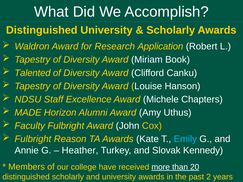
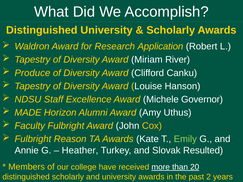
Book: Book -> River (178, 60)
Talented: Talented -> Produce (32, 73)
Chapters: Chapters -> Governor (202, 99)
Emily colour: light blue -> light green (185, 139)
Kennedy: Kennedy -> Resulted (203, 151)
